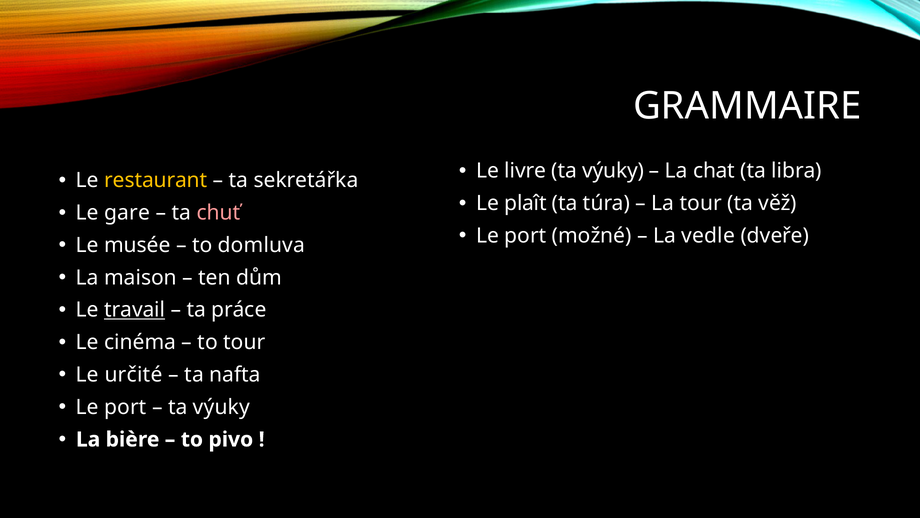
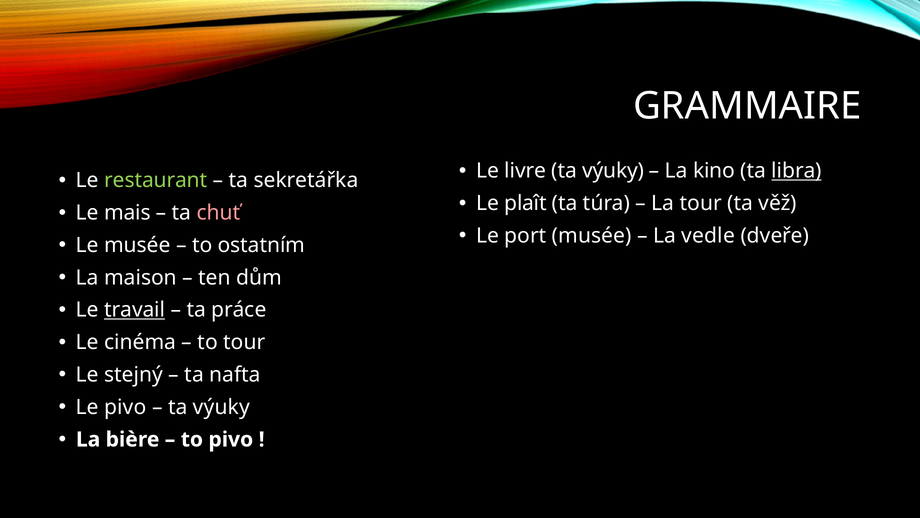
chat: chat -> kino (714, 171)
libra underline: none -> present (797, 171)
restaurant colour: yellow -> light green (156, 180)
gare: gare -> mais (127, 213)
port možné: možné -> musée (592, 235)
domluva: domluva -> ostatním (261, 245)
určité: určité -> stejný (134, 374)
port: port -> pivo (125, 407)
